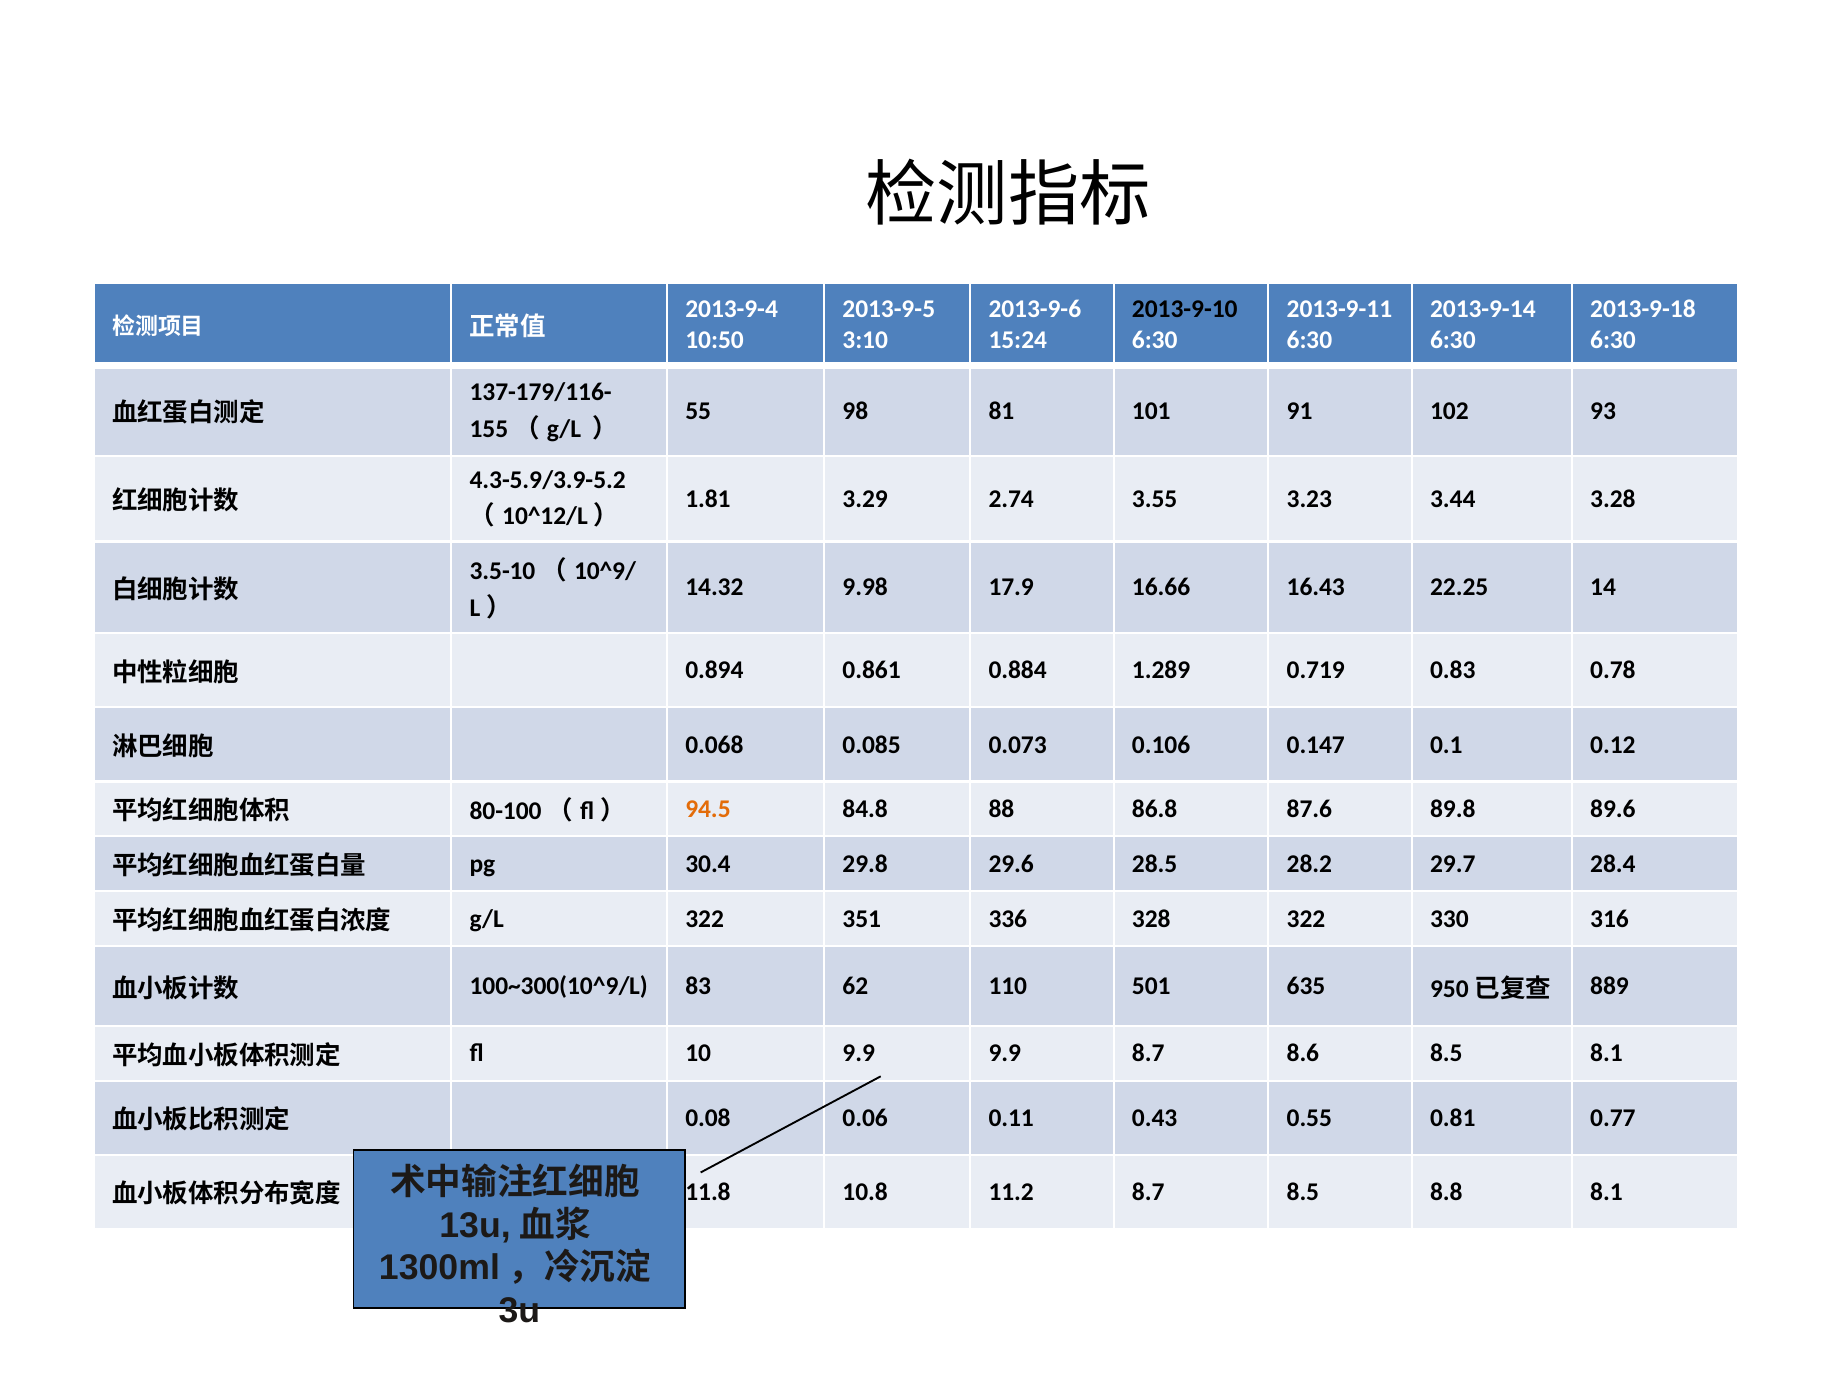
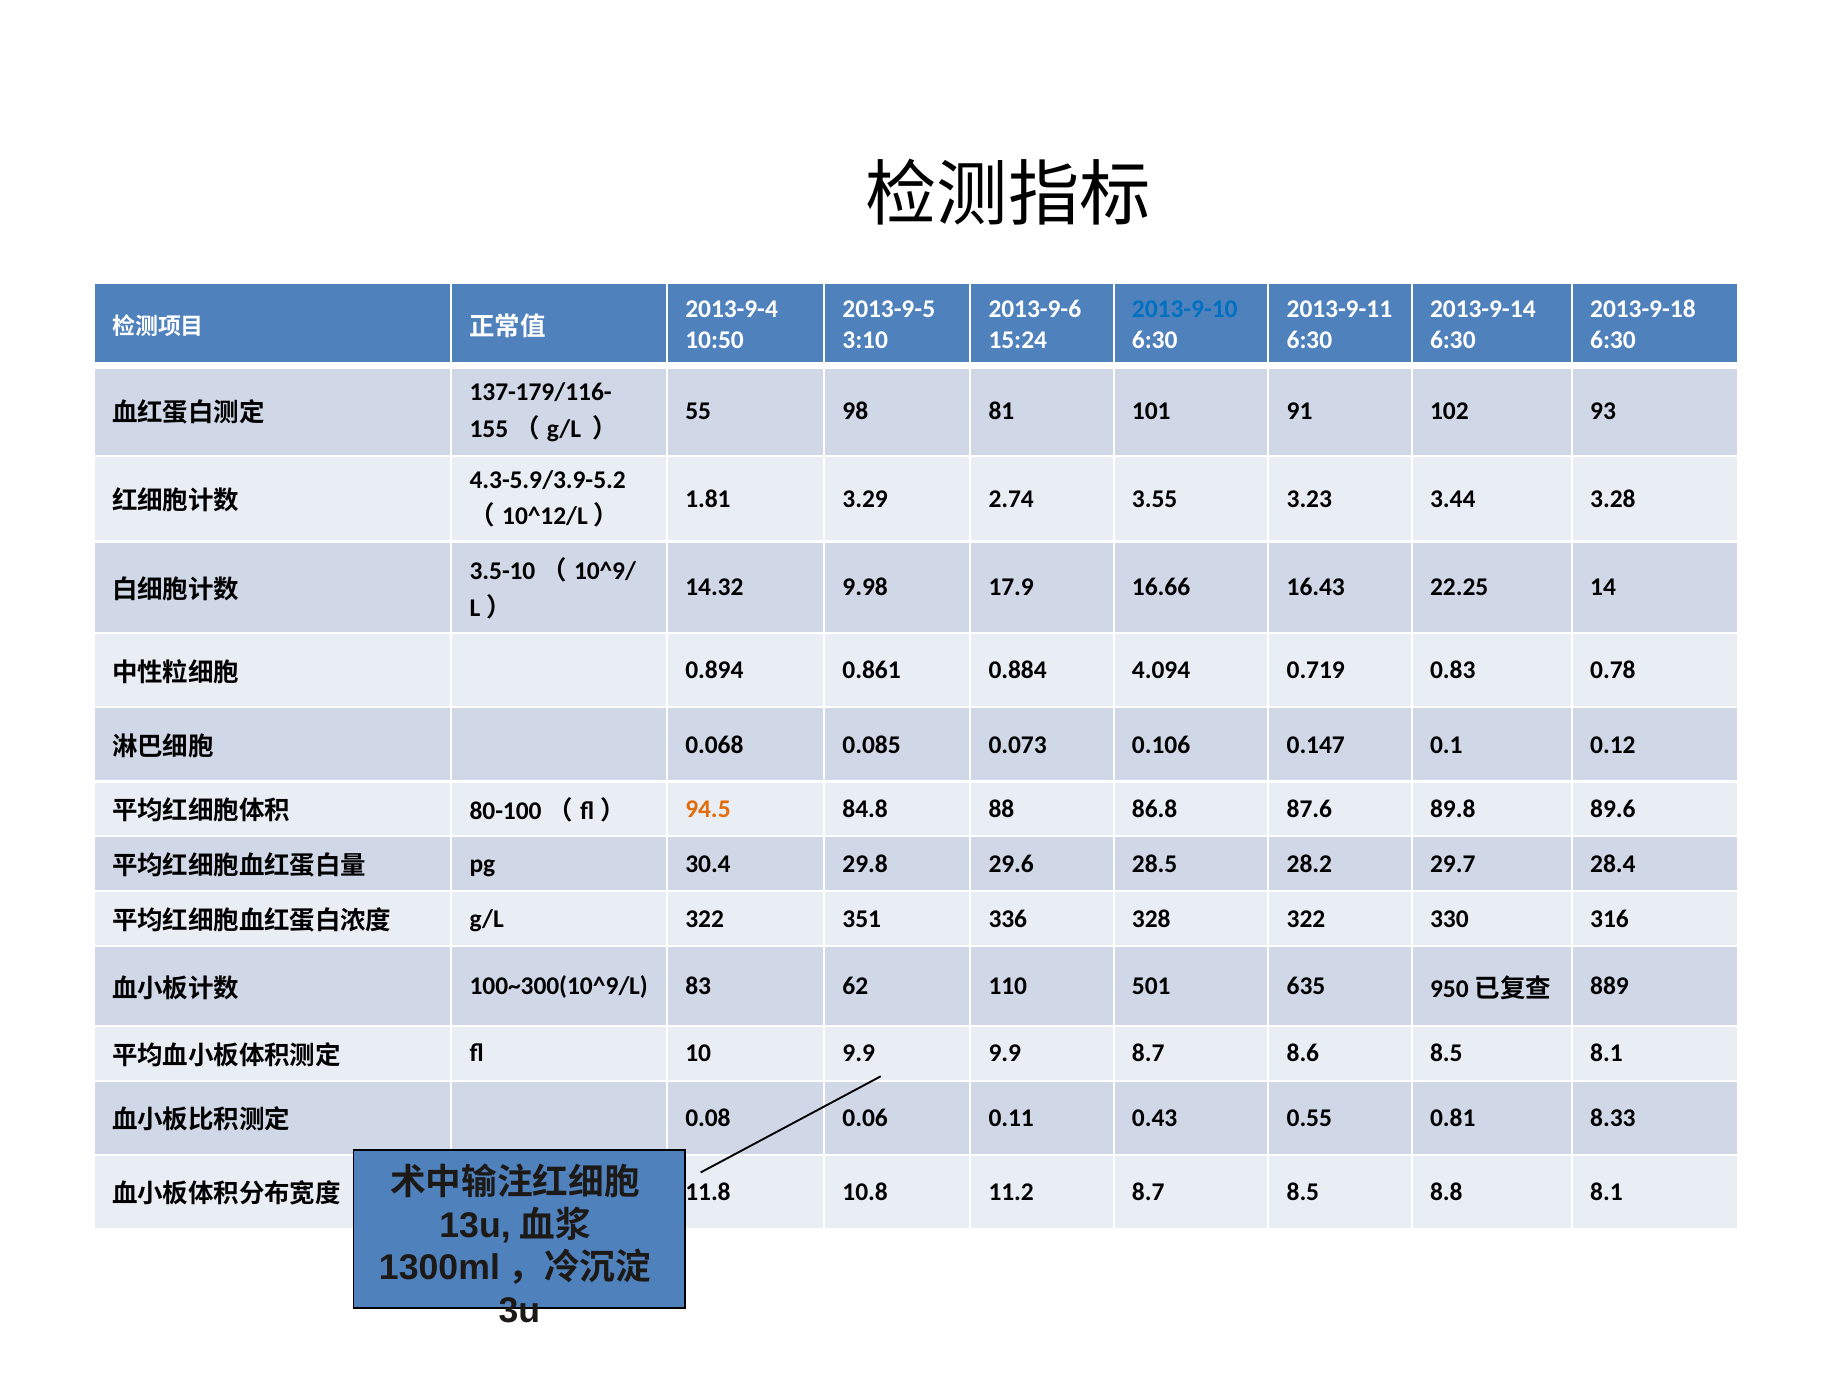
2013-9-10 colour: black -> blue (1185, 309)
1.289: 1.289 -> 4.094 (1161, 670)
0.77: 0.77 -> 8.33 (1613, 1118)
